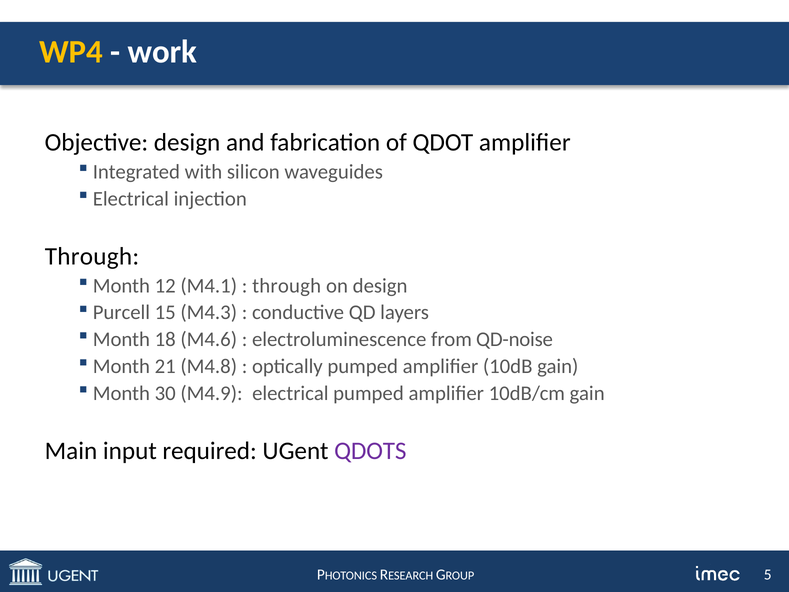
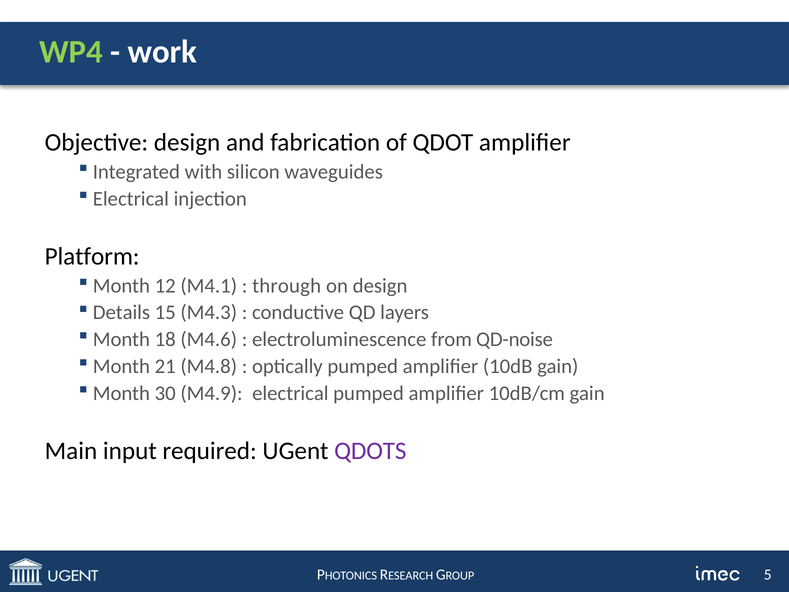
WP4 colour: yellow -> light green (71, 52)
Through: Through -> Platform (92, 256)
Purcell: Purcell -> Details (121, 312)
